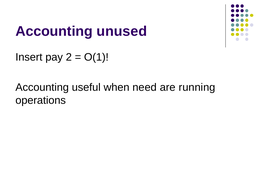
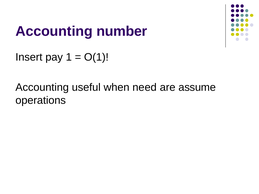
unused: unused -> number (122, 31)
2: 2 -> 1 (69, 57)
running: running -> assume (197, 87)
